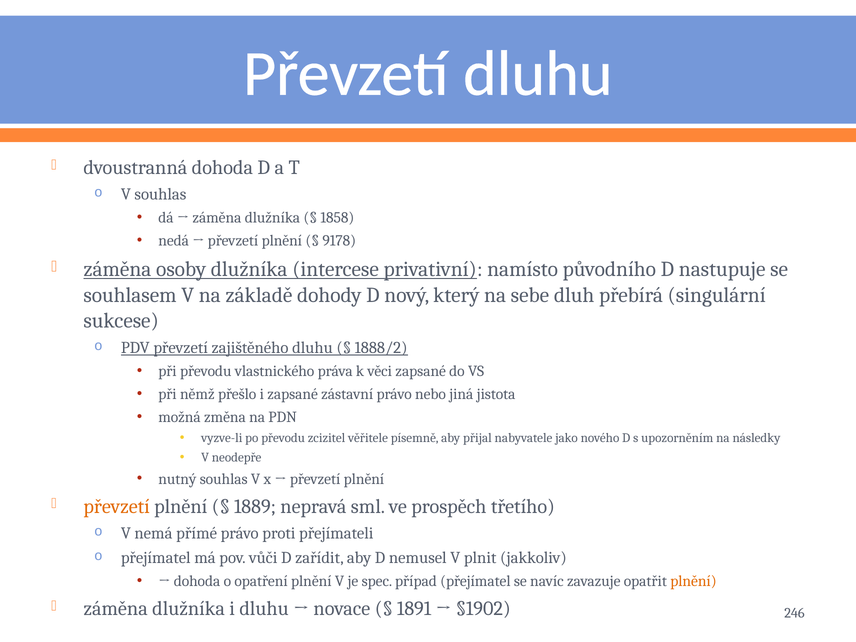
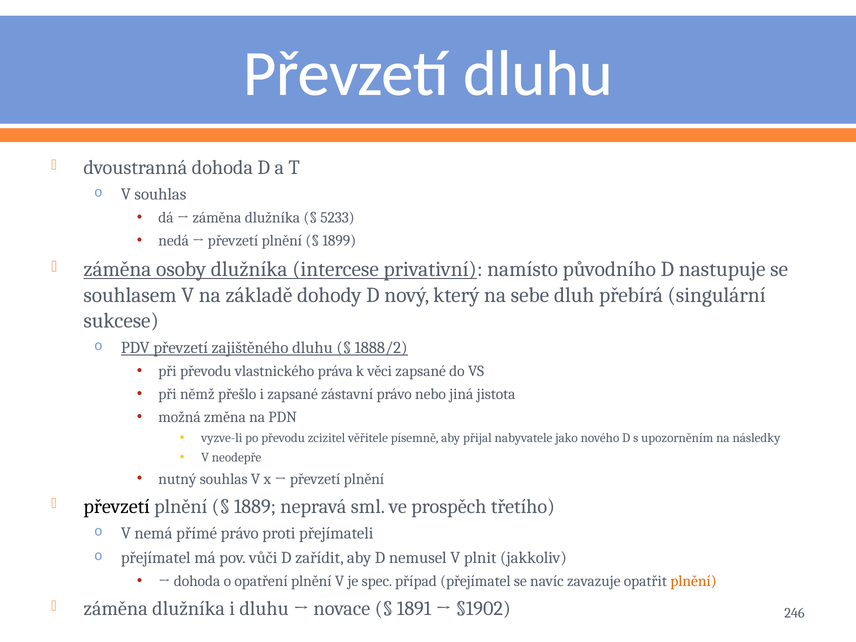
1858: 1858 -> 5233 (337, 218)
9178: 9178 -> 1899 (339, 241)
převzetí colour: orange -> black (117, 506)
